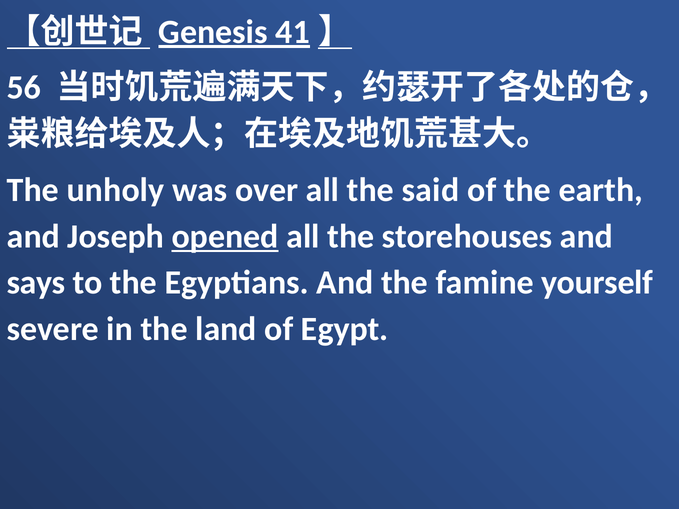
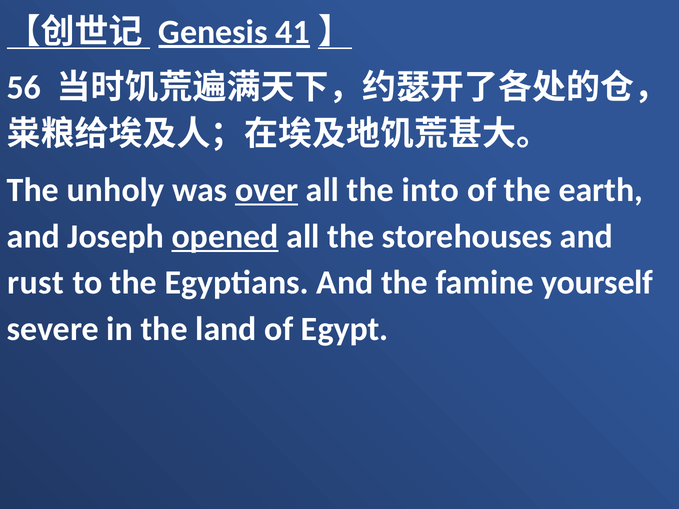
over underline: none -> present (267, 190)
said: said -> into (430, 190)
says: says -> rust (36, 283)
